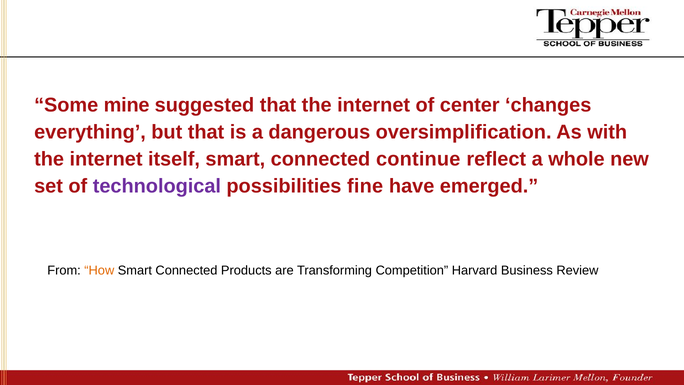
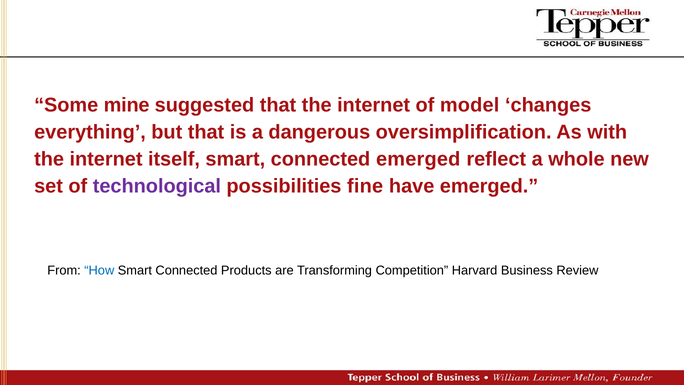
center: center -> model (470, 105)
connected continue: continue -> emerged (418, 159)
How colour: orange -> blue (99, 270)
